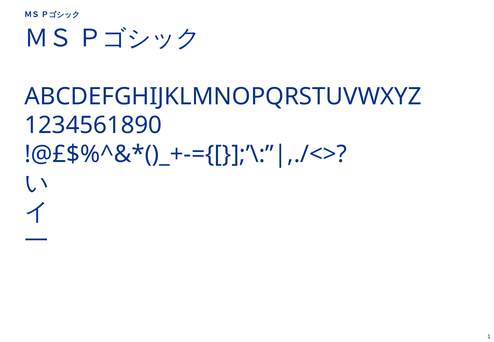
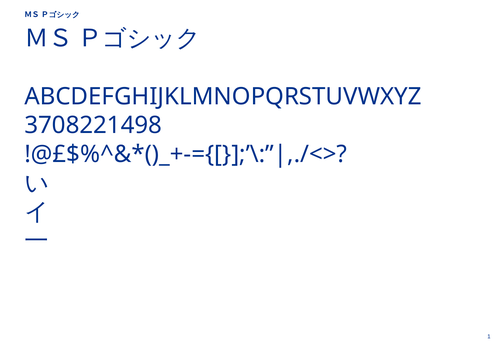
1234561890: 1234561890 -> 3708221498 (93, 125)
